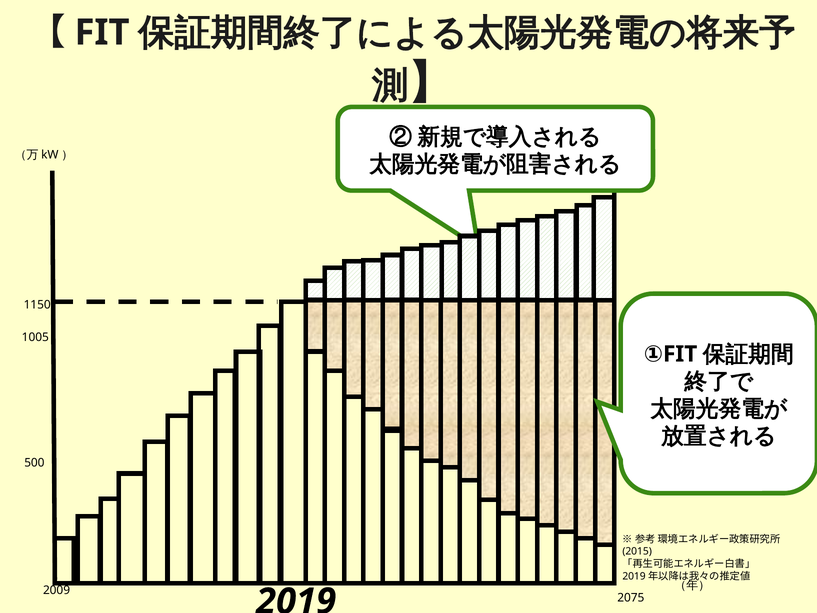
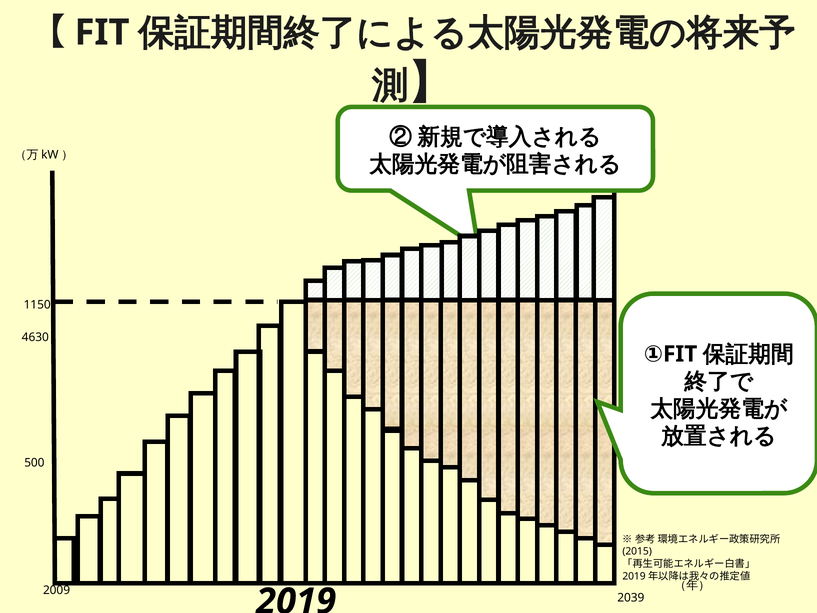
1005: 1005 -> 4630 (35, 337)
2075: 2075 -> 2039 (631, 597)
